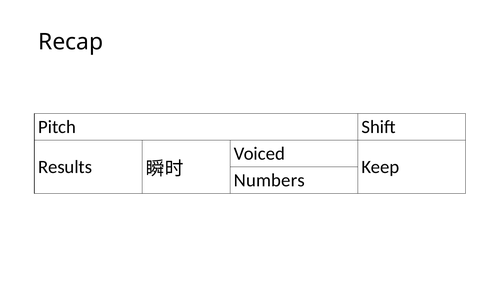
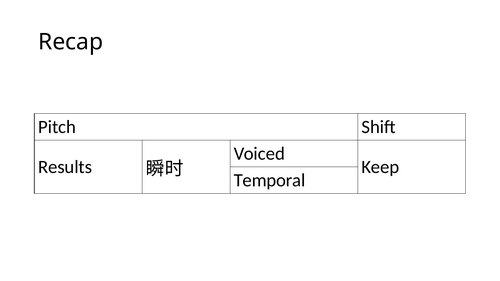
Numbers: Numbers -> Temporal (270, 181)
